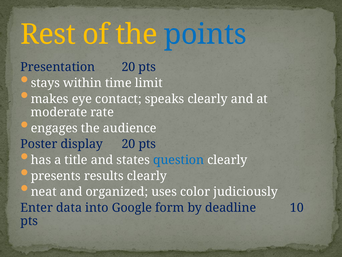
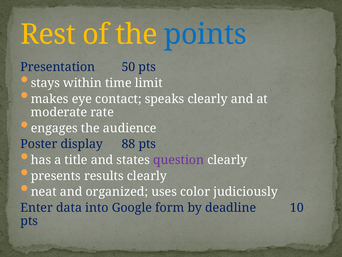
Presentation 20: 20 -> 50 (128, 67)
display 20: 20 -> 88 (128, 144)
question colour: blue -> purple (179, 160)
